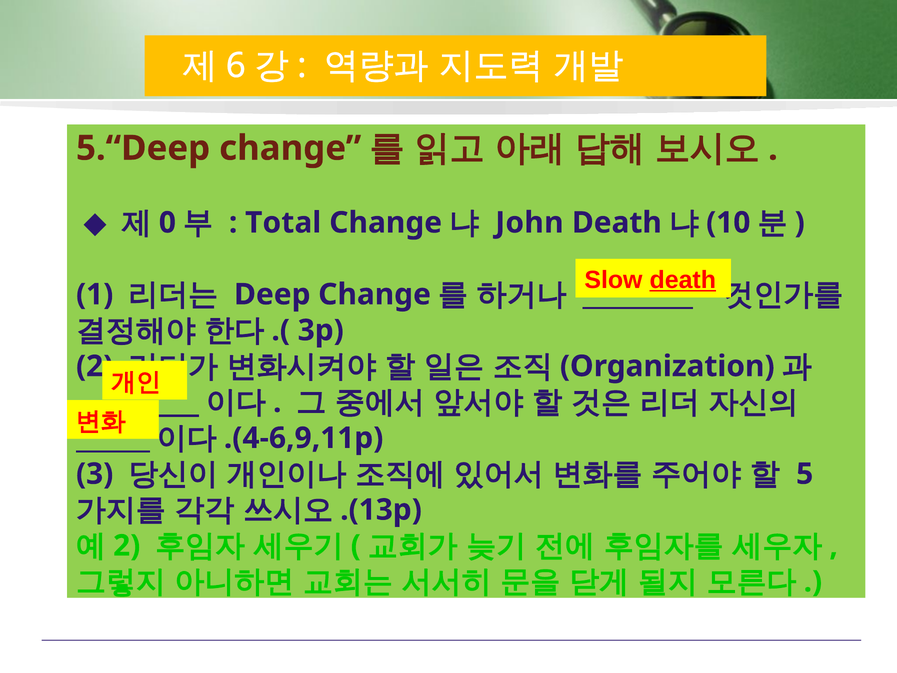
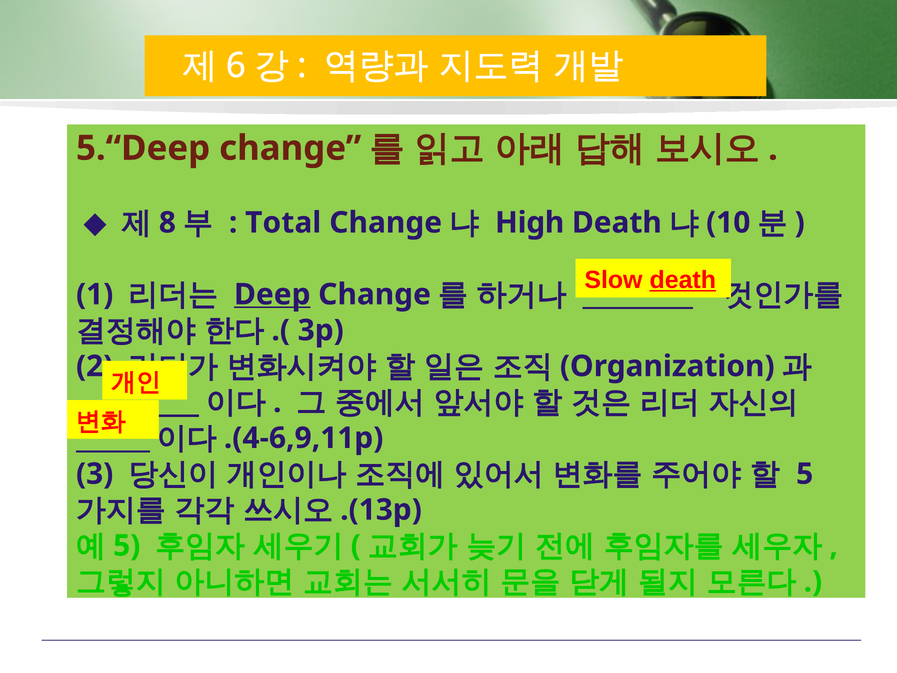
0: 0 -> 8 (167, 223)
John: John -> High (530, 223)
Deep underline: none -> present (272, 294)
2: 2 -> 5 (127, 546)
